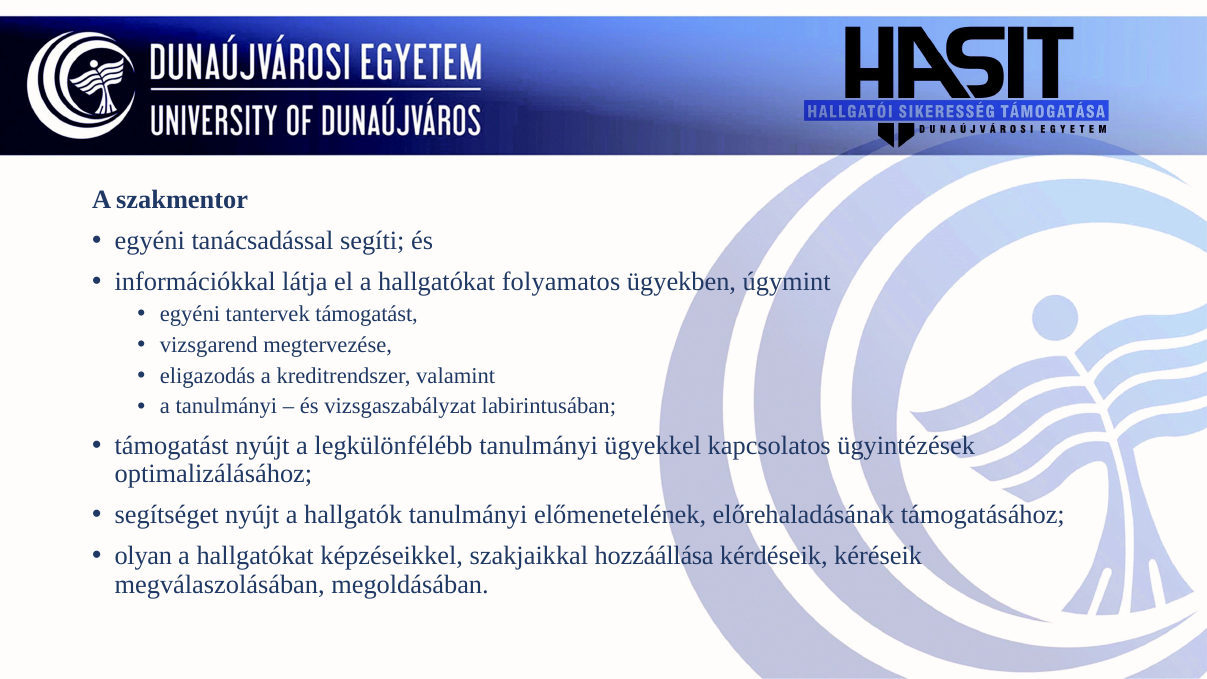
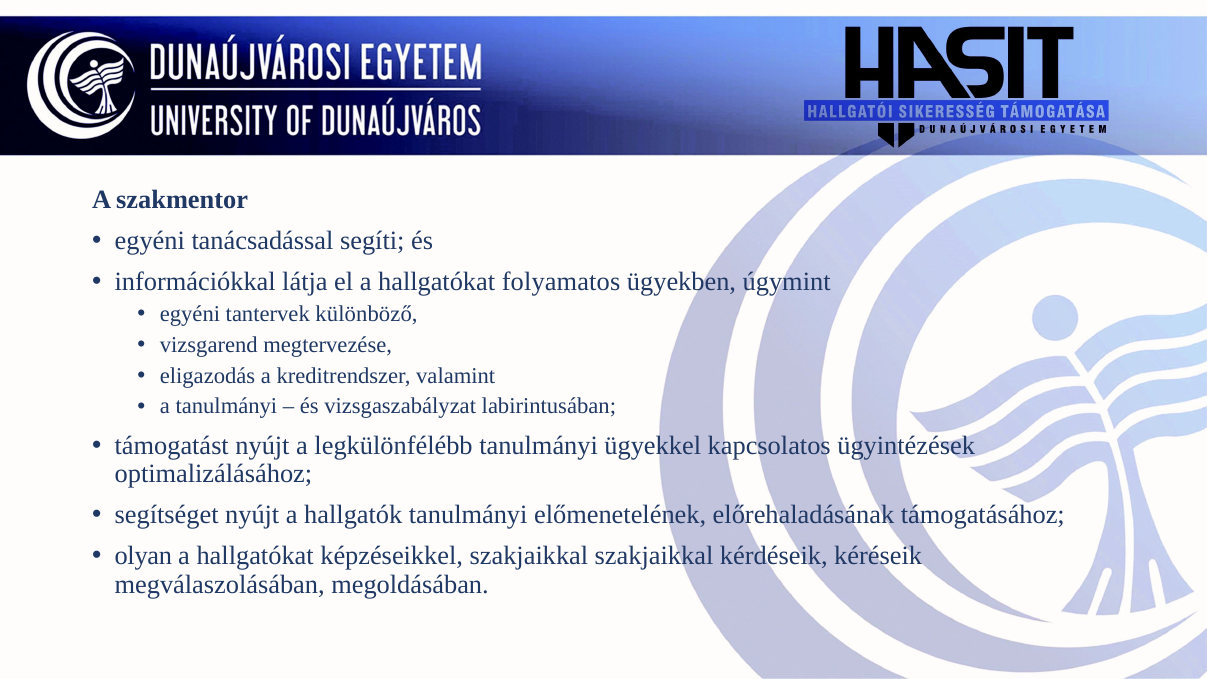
tantervek támogatást: támogatást -> különböző (366, 314)
szakjaikkal hozzáállása: hozzáállása -> szakjaikkal (654, 556)
